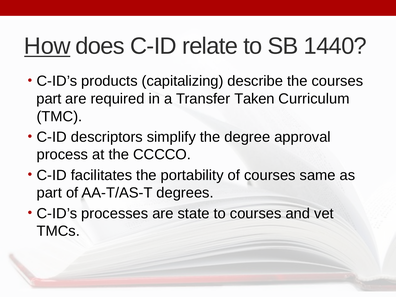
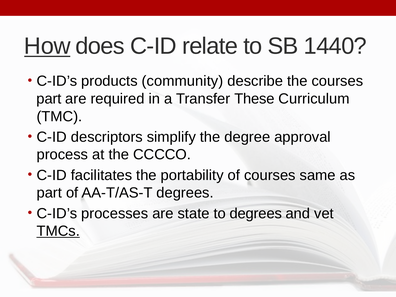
capitalizing: capitalizing -> community (182, 81)
Taken: Taken -> These (254, 99)
to courses: courses -> degrees (256, 213)
TMCs underline: none -> present (58, 231)
